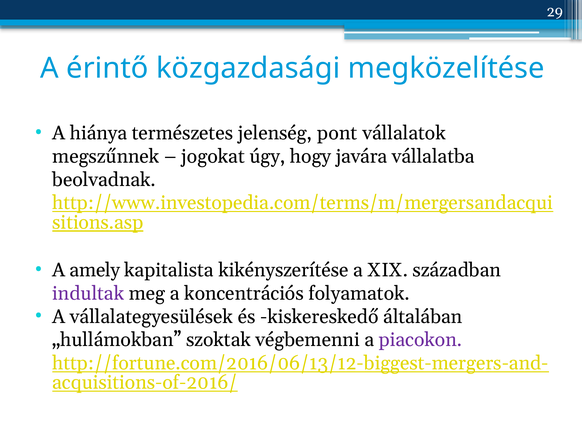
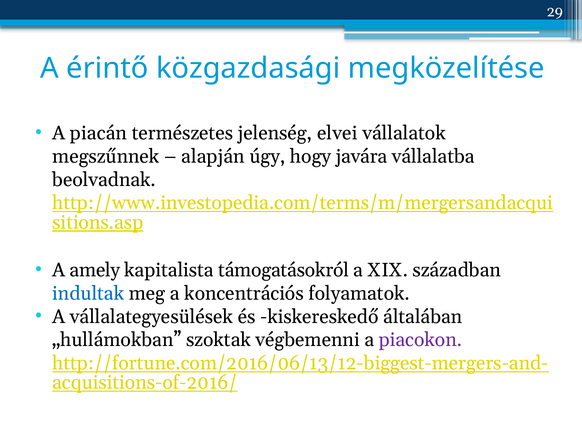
hiánya: hiánya -> piacán (98, 133)
pont: pont -> elvei (337, 133)
jogokat: jogokat -> alapján (213, 157)
kikényszerítése: kikényszerítése -> támogatásokról (284, 270)
indultak colour: purple -> blue (88, 294)
